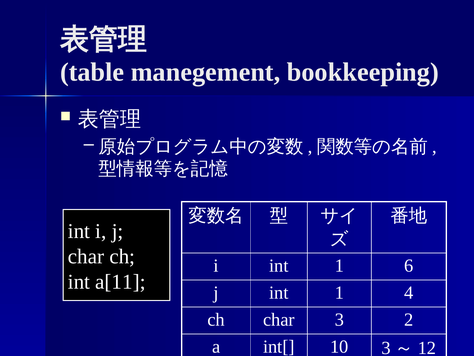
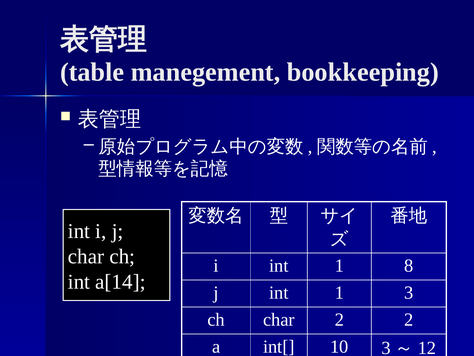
6: 6 -> 8 (409, 265)
a[11: a[11 -> a[14 (120, 281)
1 4: 4 -> 3 (409, 292)
char 3: 3 -> 2 (339, 319)
